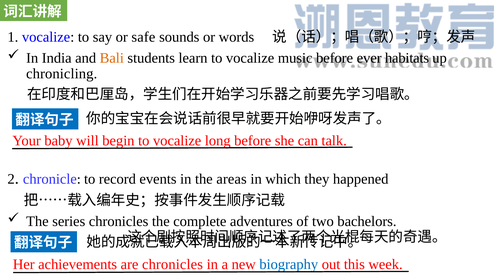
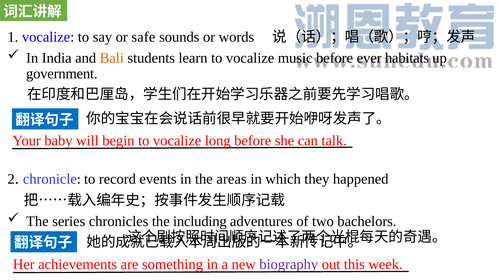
chronicling: chronicling -> government (62, 74)
complete: complete -> including (200, 221)
are chronicles: chronicles -> something (173, 265)
biography colour: blue -> purple (289, 265)
